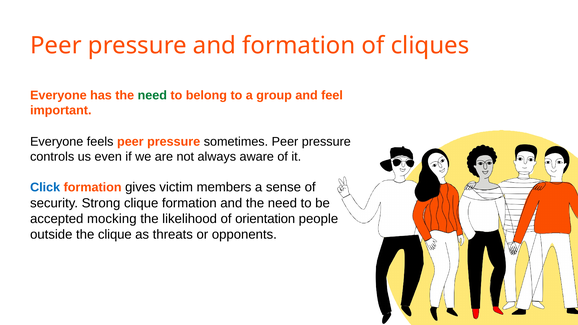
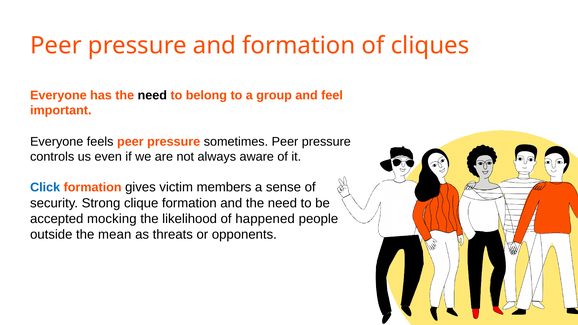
need colour: green -> black (152, 95)
orientation: orientation -> happened (265, 219)
the clique: clique -> mean (115, 235)
